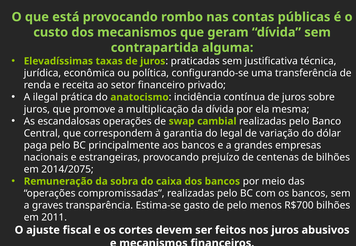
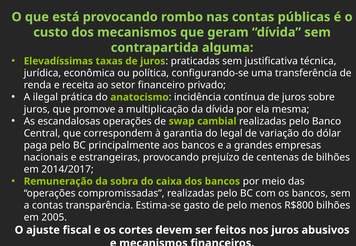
2014/2075: 2014/2075 -> 2014/2017 (67, 170)
a graves: graves -> contas (48, 206)
R$700: R$700 -> R$800 (299, 206)
2011: 2011 -> 2005 (54, 218)
